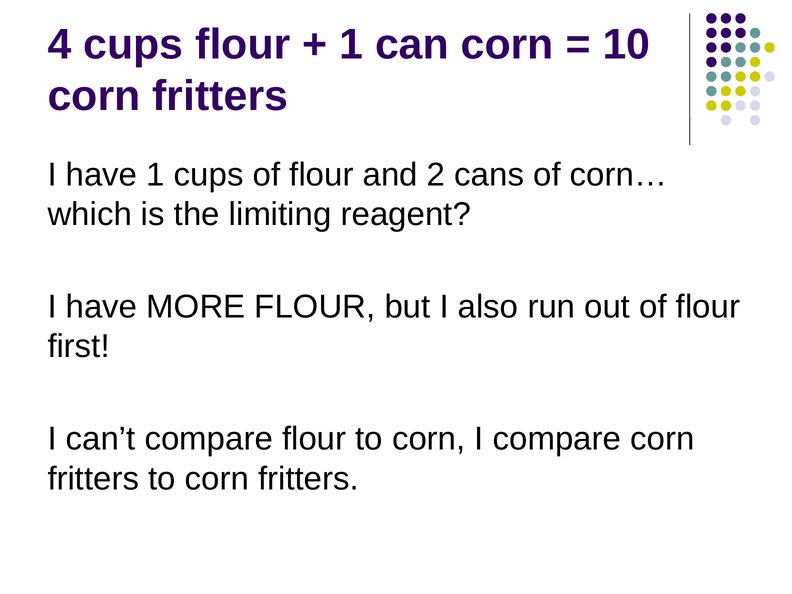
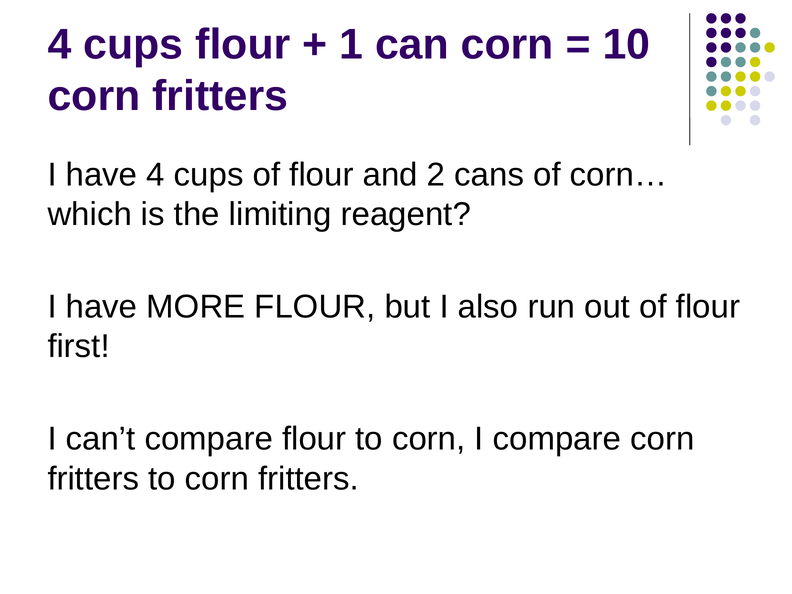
have 1: 1 -> 4 (156, 175)
